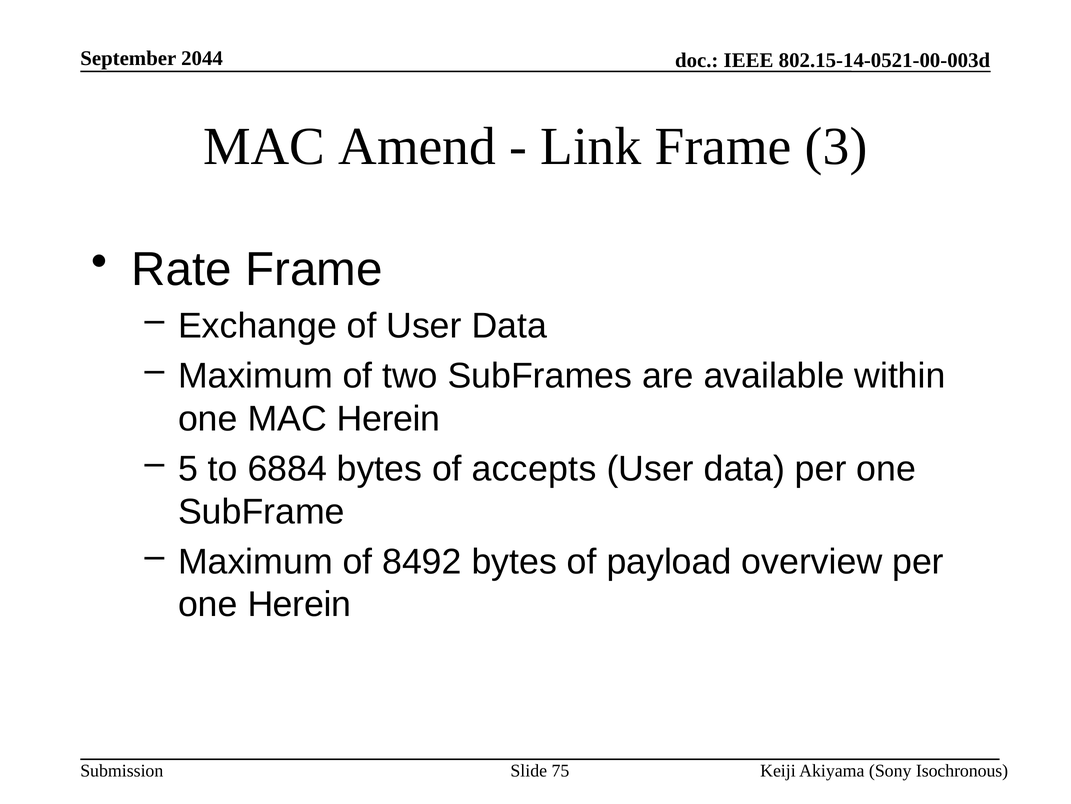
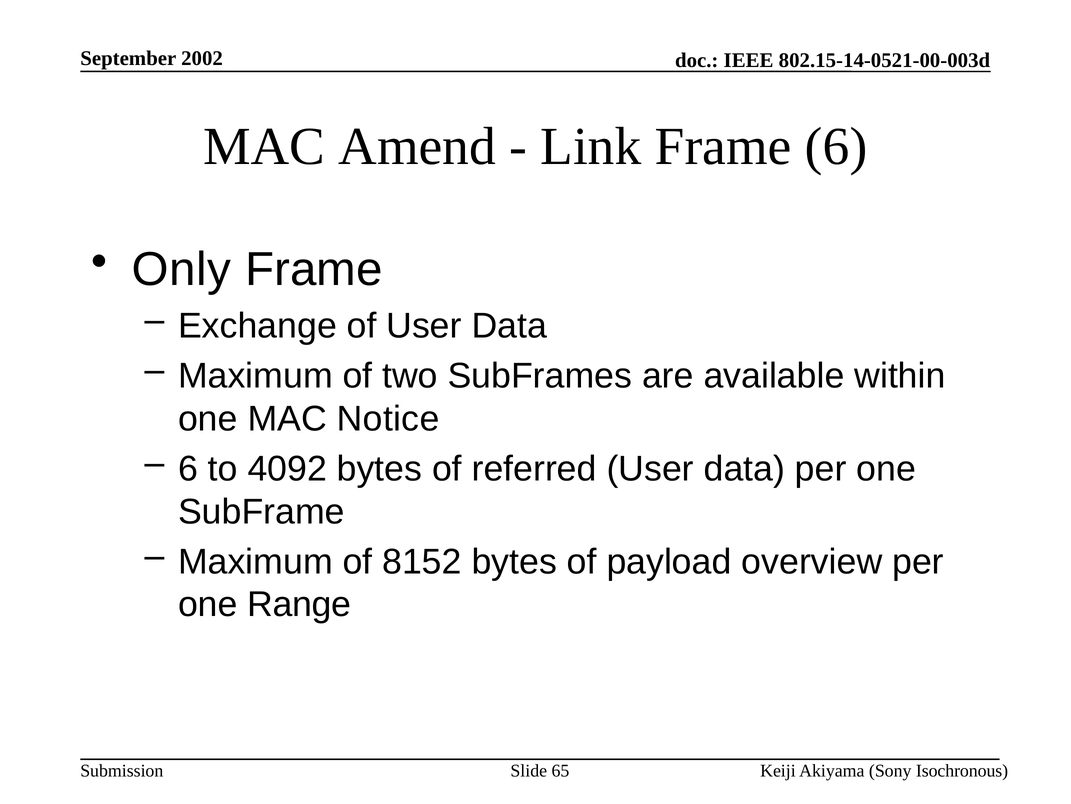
2044: 2044 -> 2002 (202, 58)
Frame 3: 3 -> 6 (836, 147)
Rate: Rate -> Only (181, 269)
MAC Herein: Herein -> Notice (388, 418)
5: 5 -> 6 (188, 468)
6884: 6884 -> 4092 (287, 468)
accepts: accepts -> referred (534, 468)
8492: 8492 -> 8152 (422, 561)
one Herein: Herein -> Range (299, 604)
75: 75 -> 65 (560, 770)
